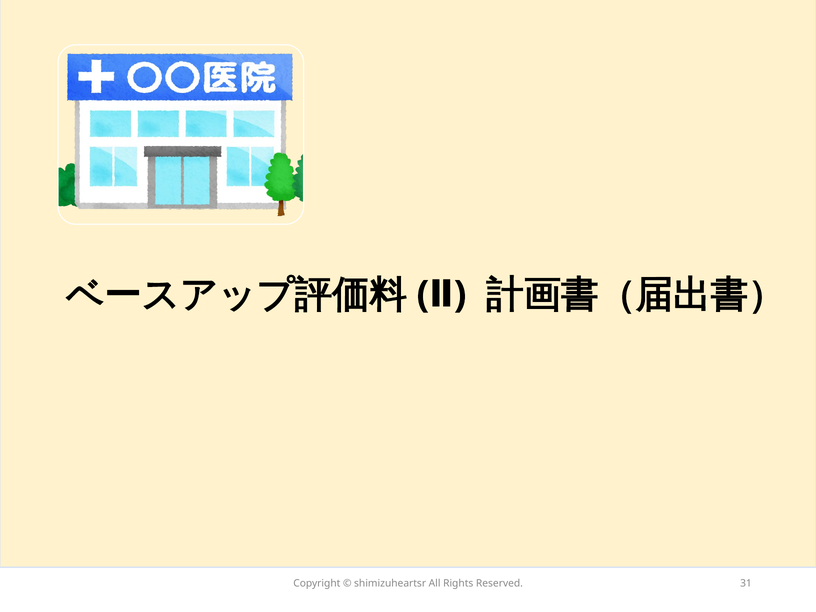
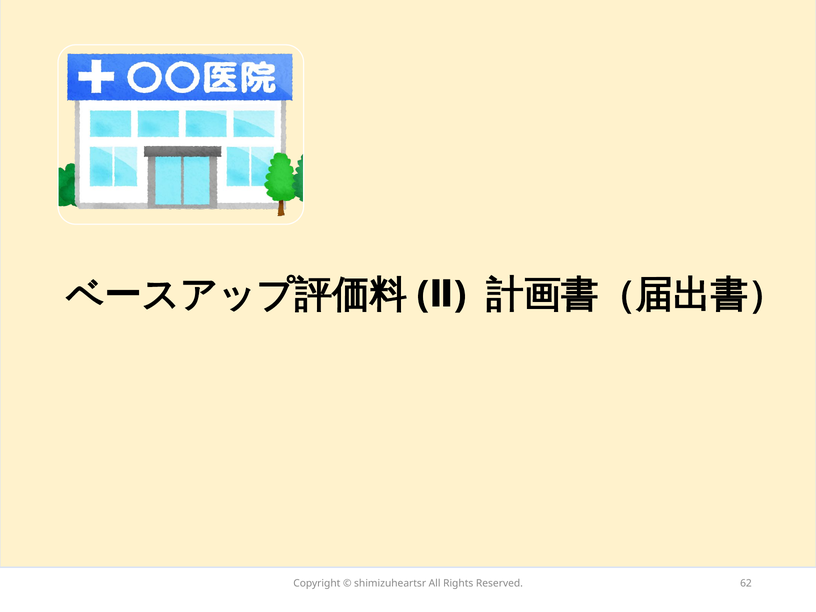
31: 31 -> 62 (746, 583)
